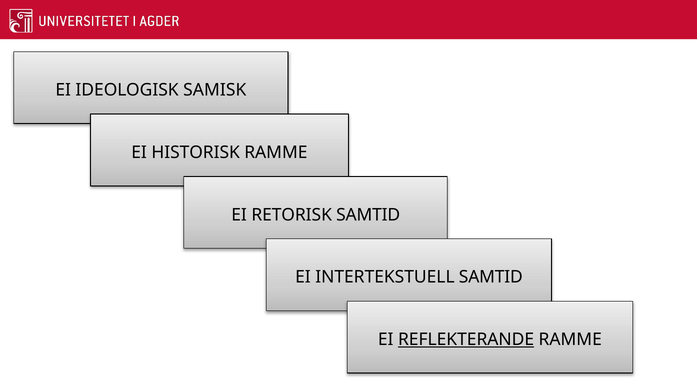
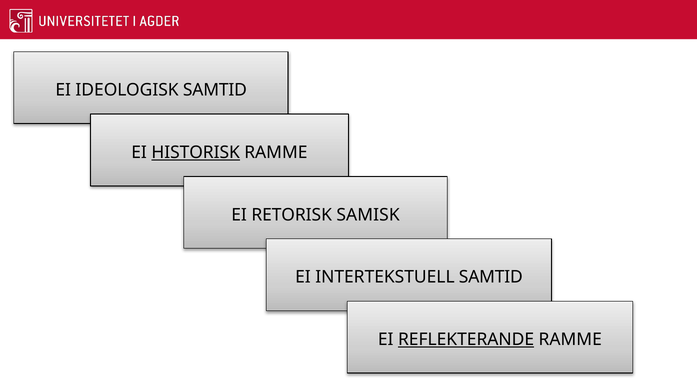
IDEOLOGISK SAMISK: SAMISK -> SAMTID (215, 90)
HISTORISK underline: none -> present (196, 152)
RETORISK SAMTID: SAMTID -> SAMISK (368, 215)
